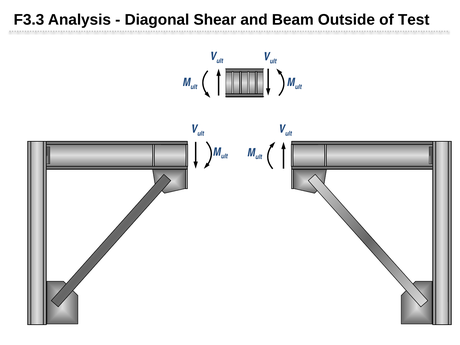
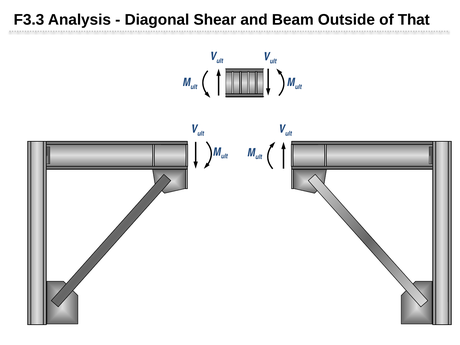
Test: Test -> That (414, 20)
